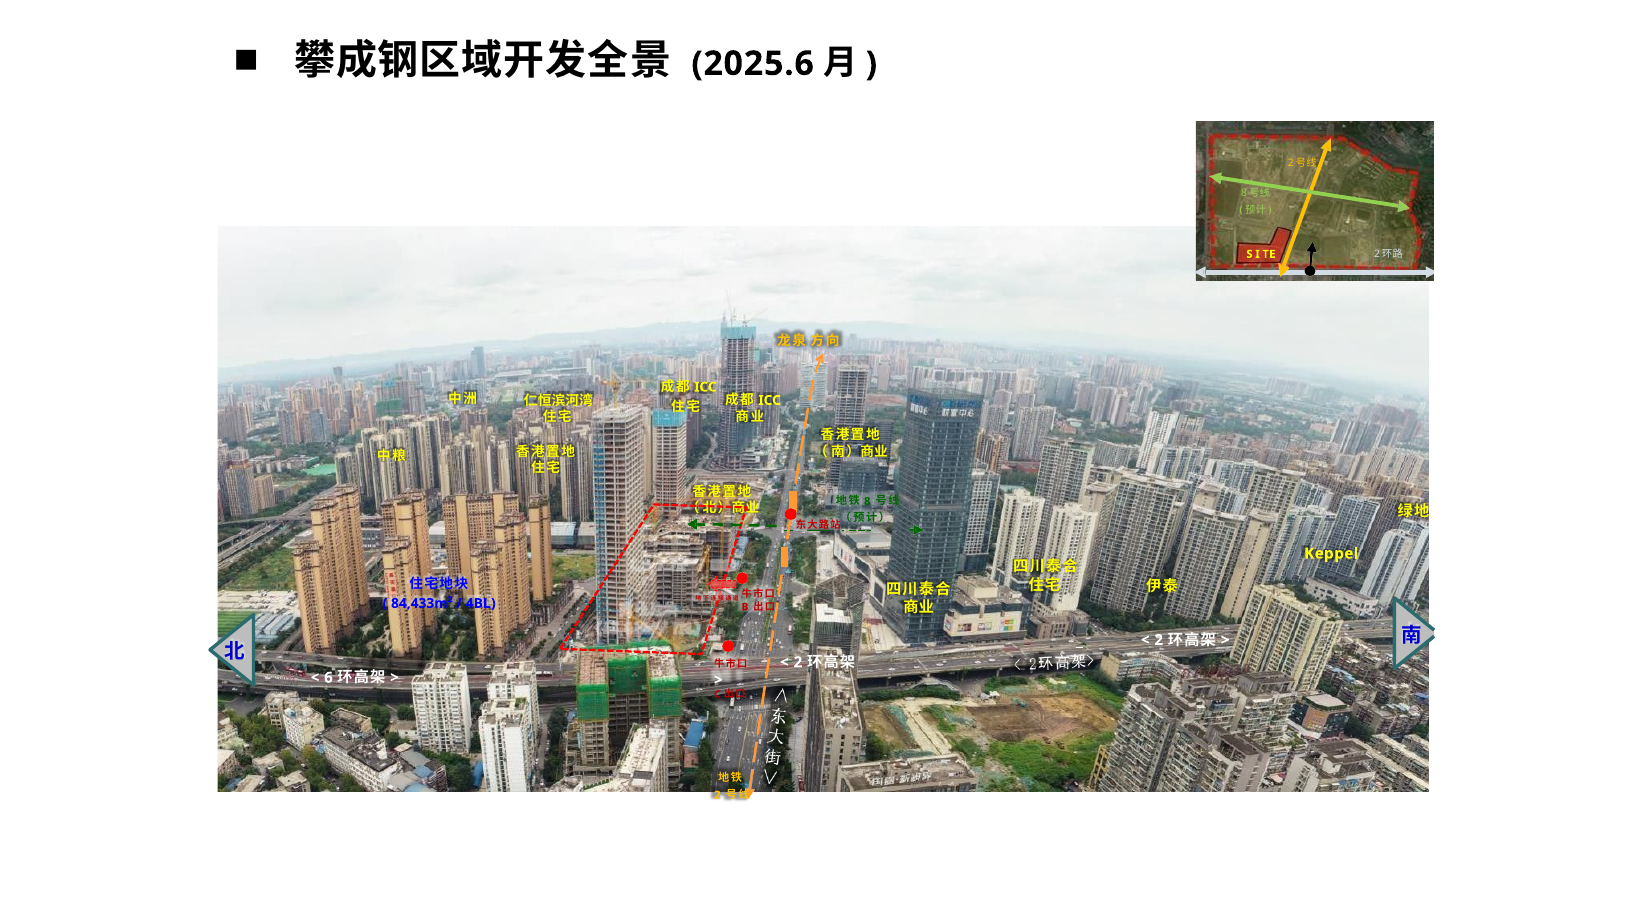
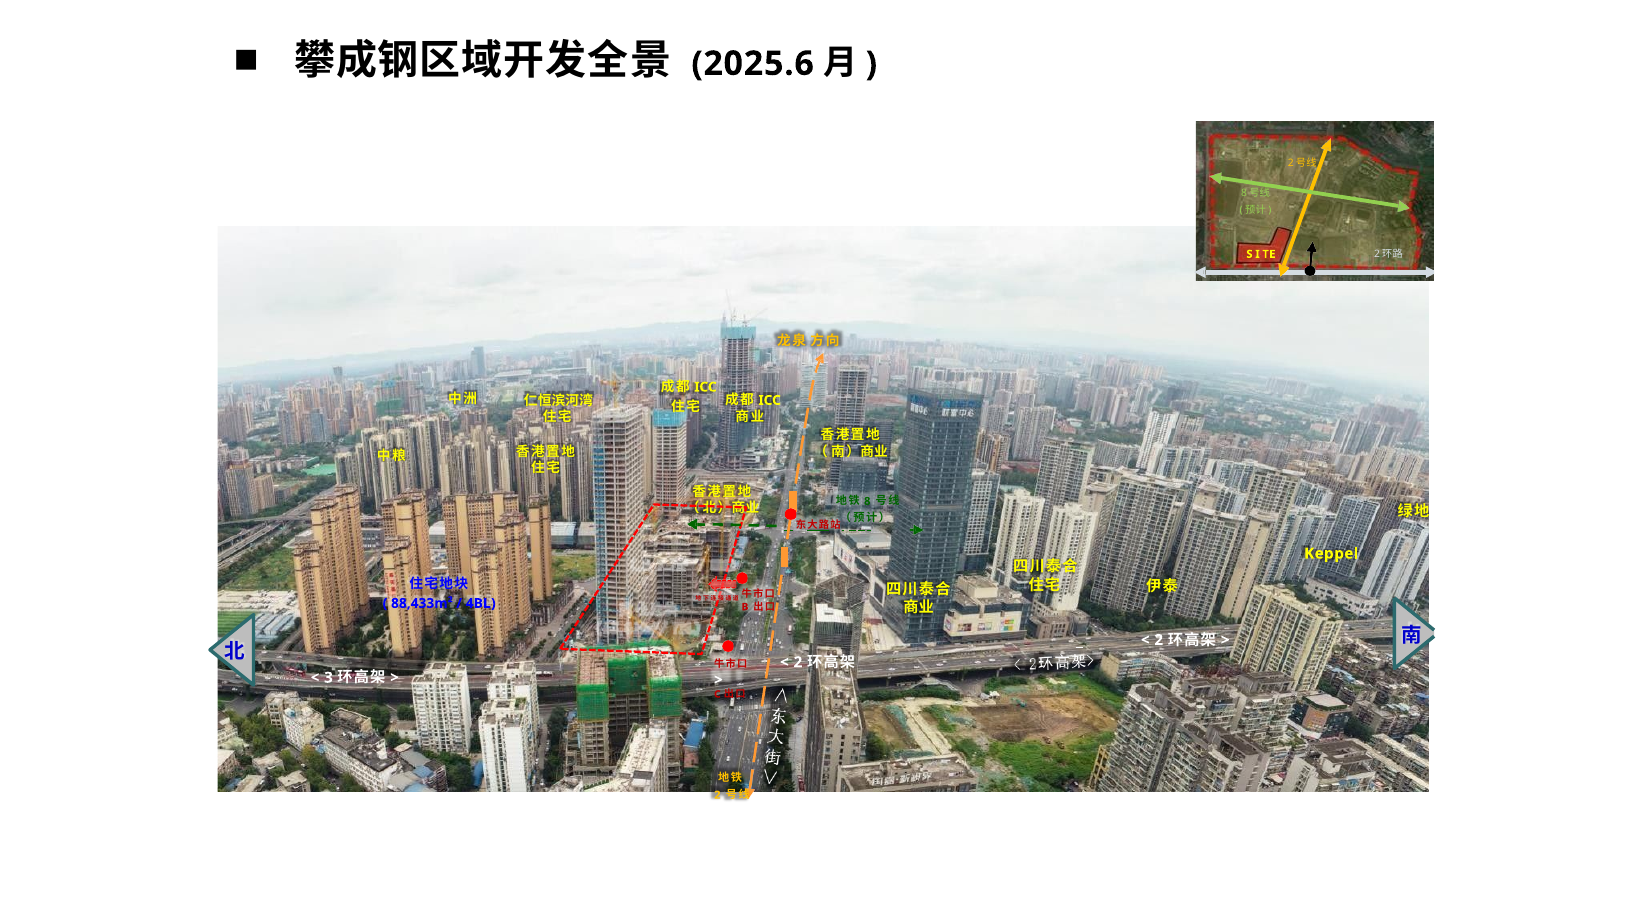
84,433m²: 84,433m² -> 88,433m² (422, 603)
6: 6 -> 3 (328, 678)
